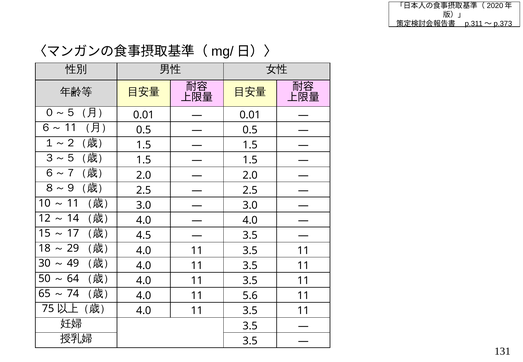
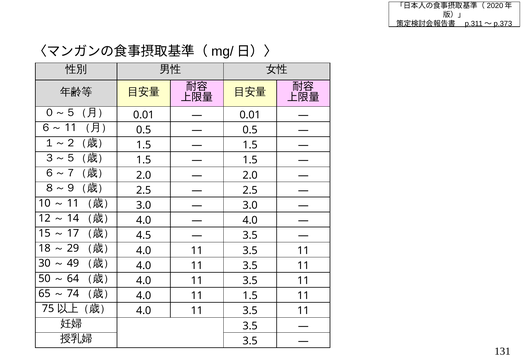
11 5.6: 5.6 -> 1.5 (250, 296)
